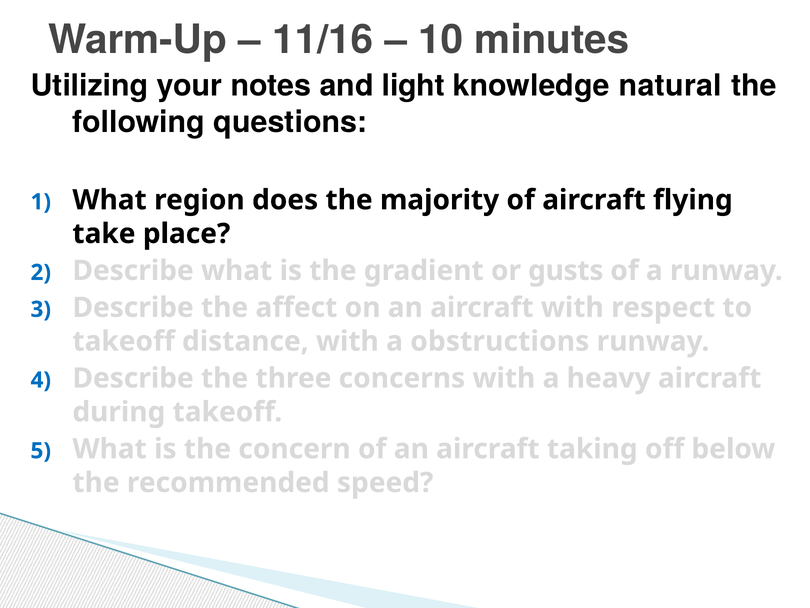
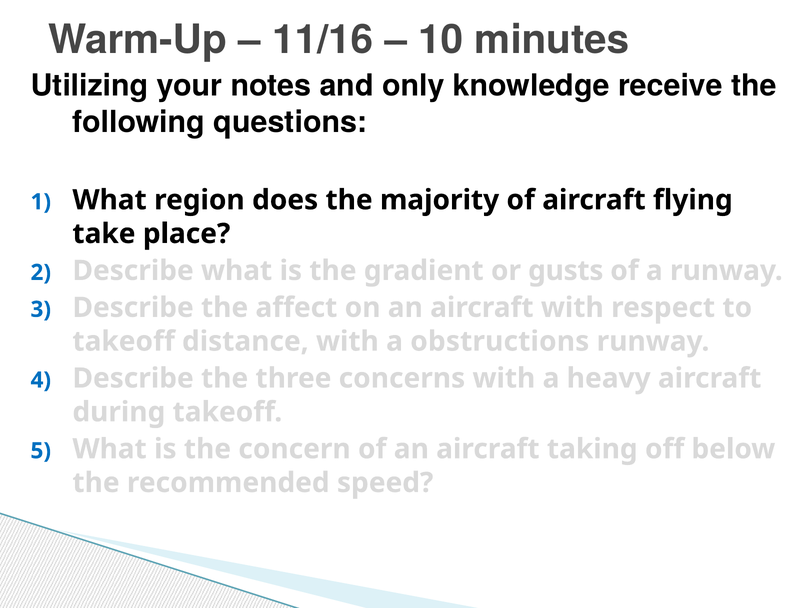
light: light -> only (413, 86)
natural: natural -> receive (670, 86)
